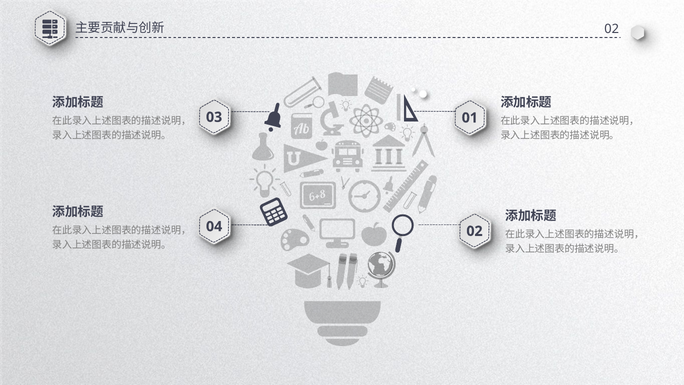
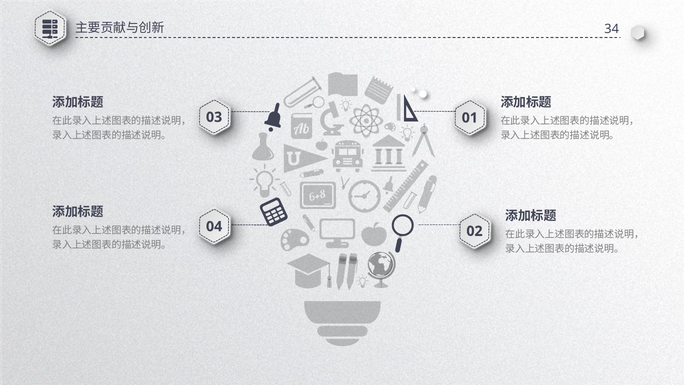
02: 02 -> 34 (612, 29)
